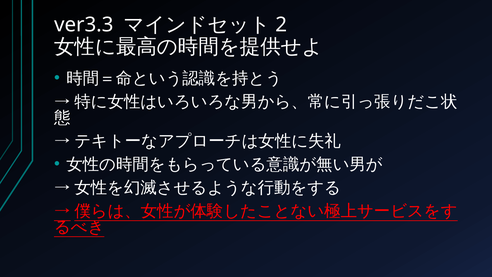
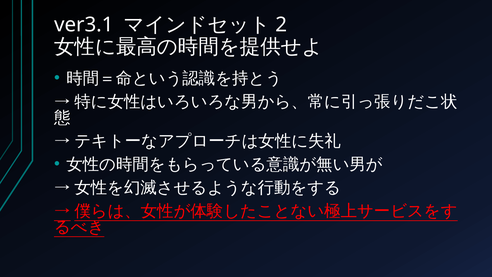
ver3.3: ver3.3 -> ver3.1 (84, 25)
